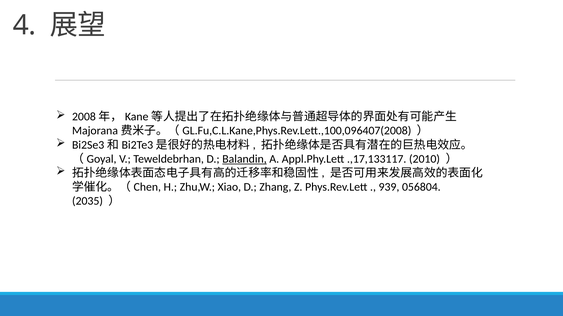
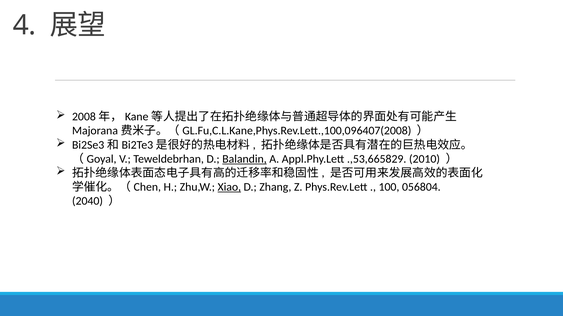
.,17,133117: .,17,133117 -> .,53,665829 (377, 159)
Xiao underline: none -> present (229, 187)
939: 939 -> 100 (389, 187)
2035: 2035 -> 2040 (87, 201)
